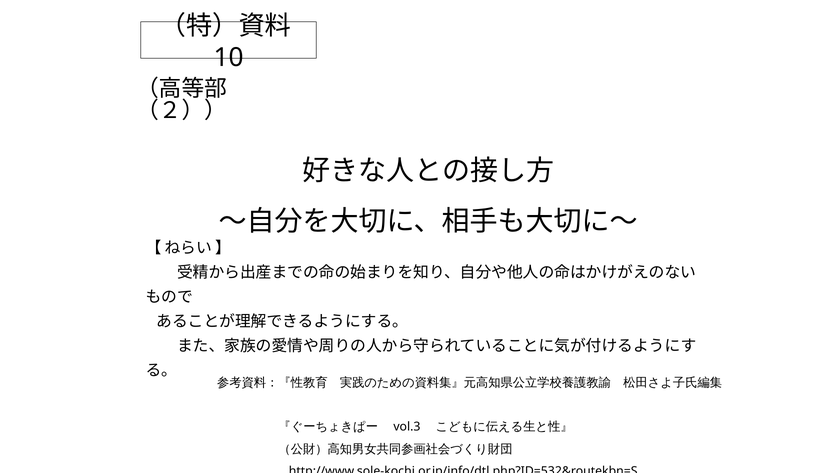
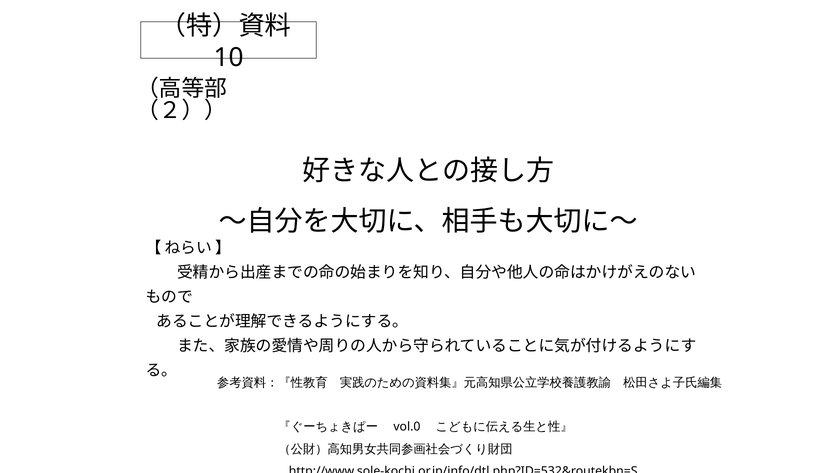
vol.3: vol.3 -> vol.0 (407, 426)
